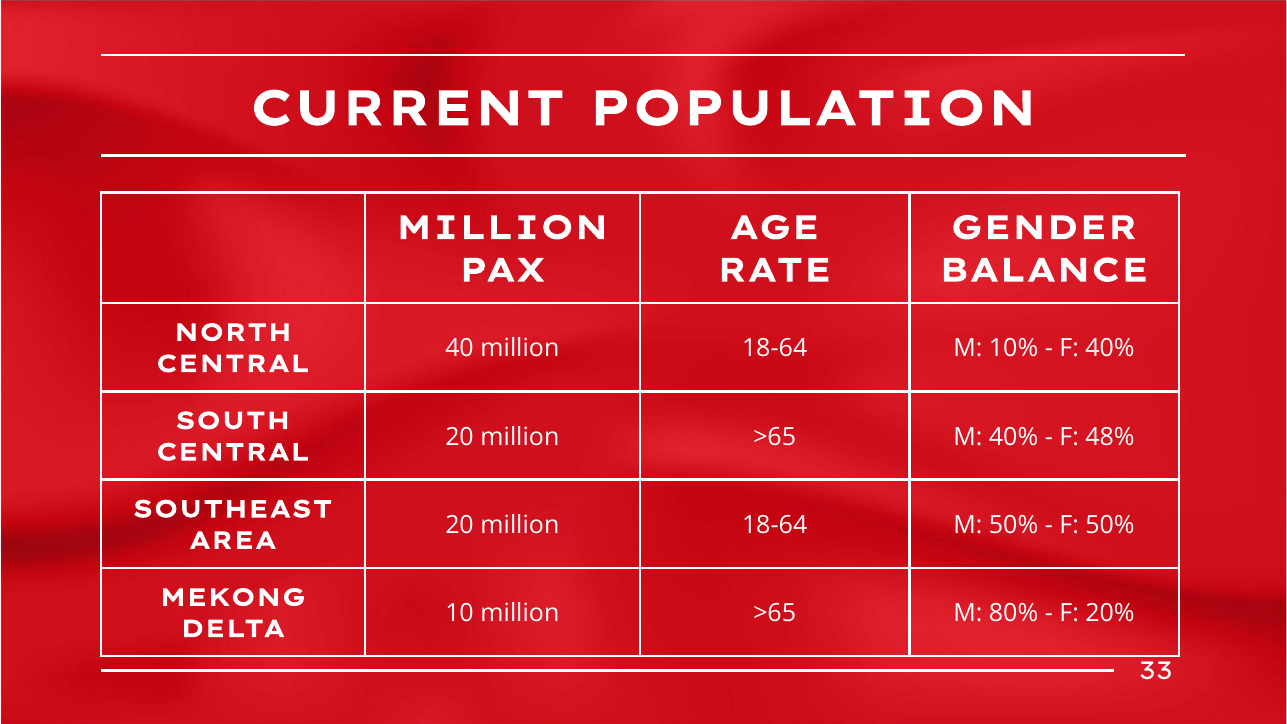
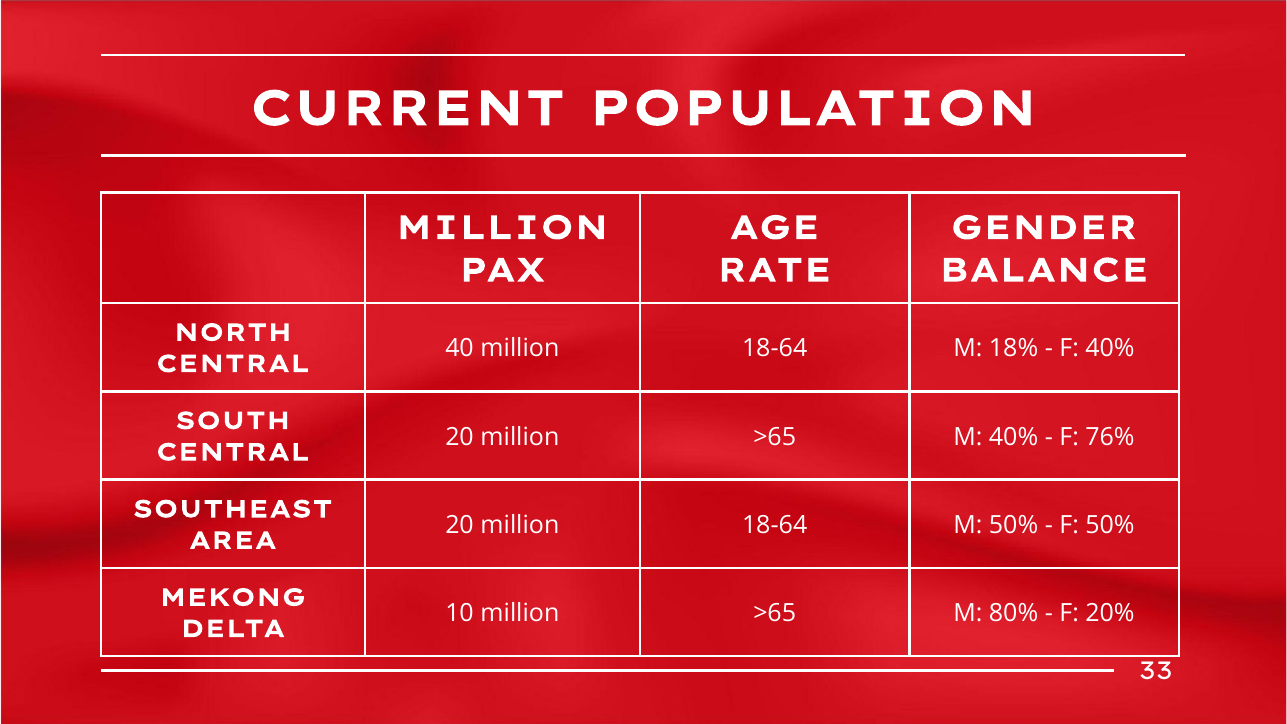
10%: 10% -> 18% (1014, 349)
48%: 48% -> 76% (1110, 437)
